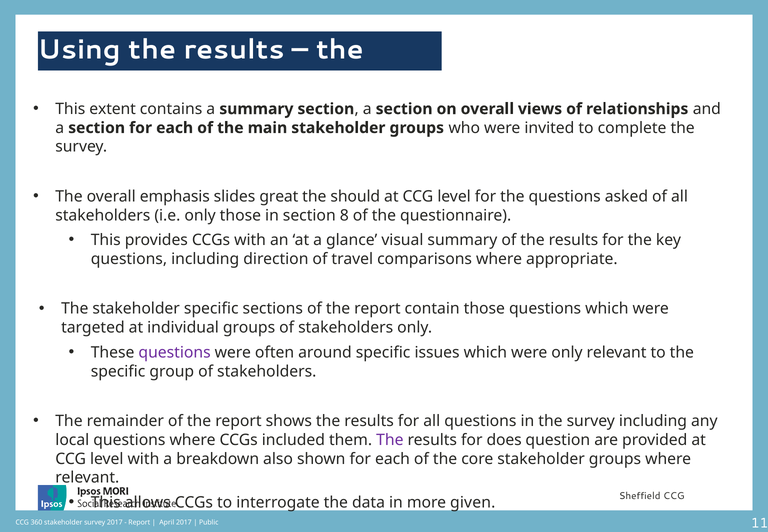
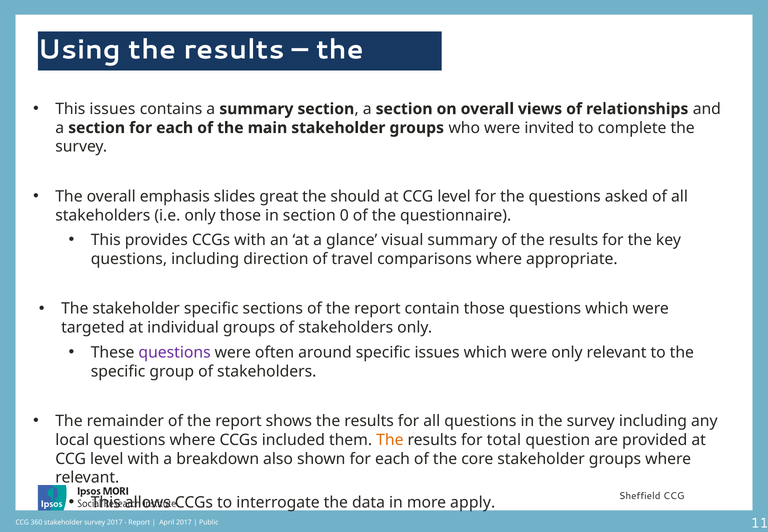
This extent: extent -> issues (112, 109)
8: 8 -> 0 (344, 215)
The colour: purple -> orange (390, 440)
does: does -> total (504, 440)
given: given -> apply (473, 502)
